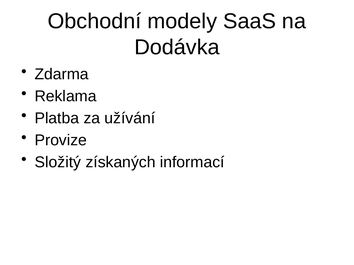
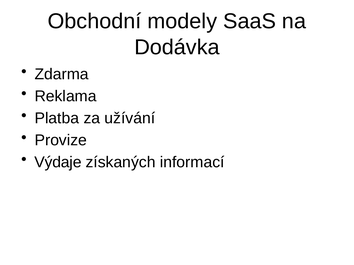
Složitý: Složitý -> Výdaje (58, 162)
